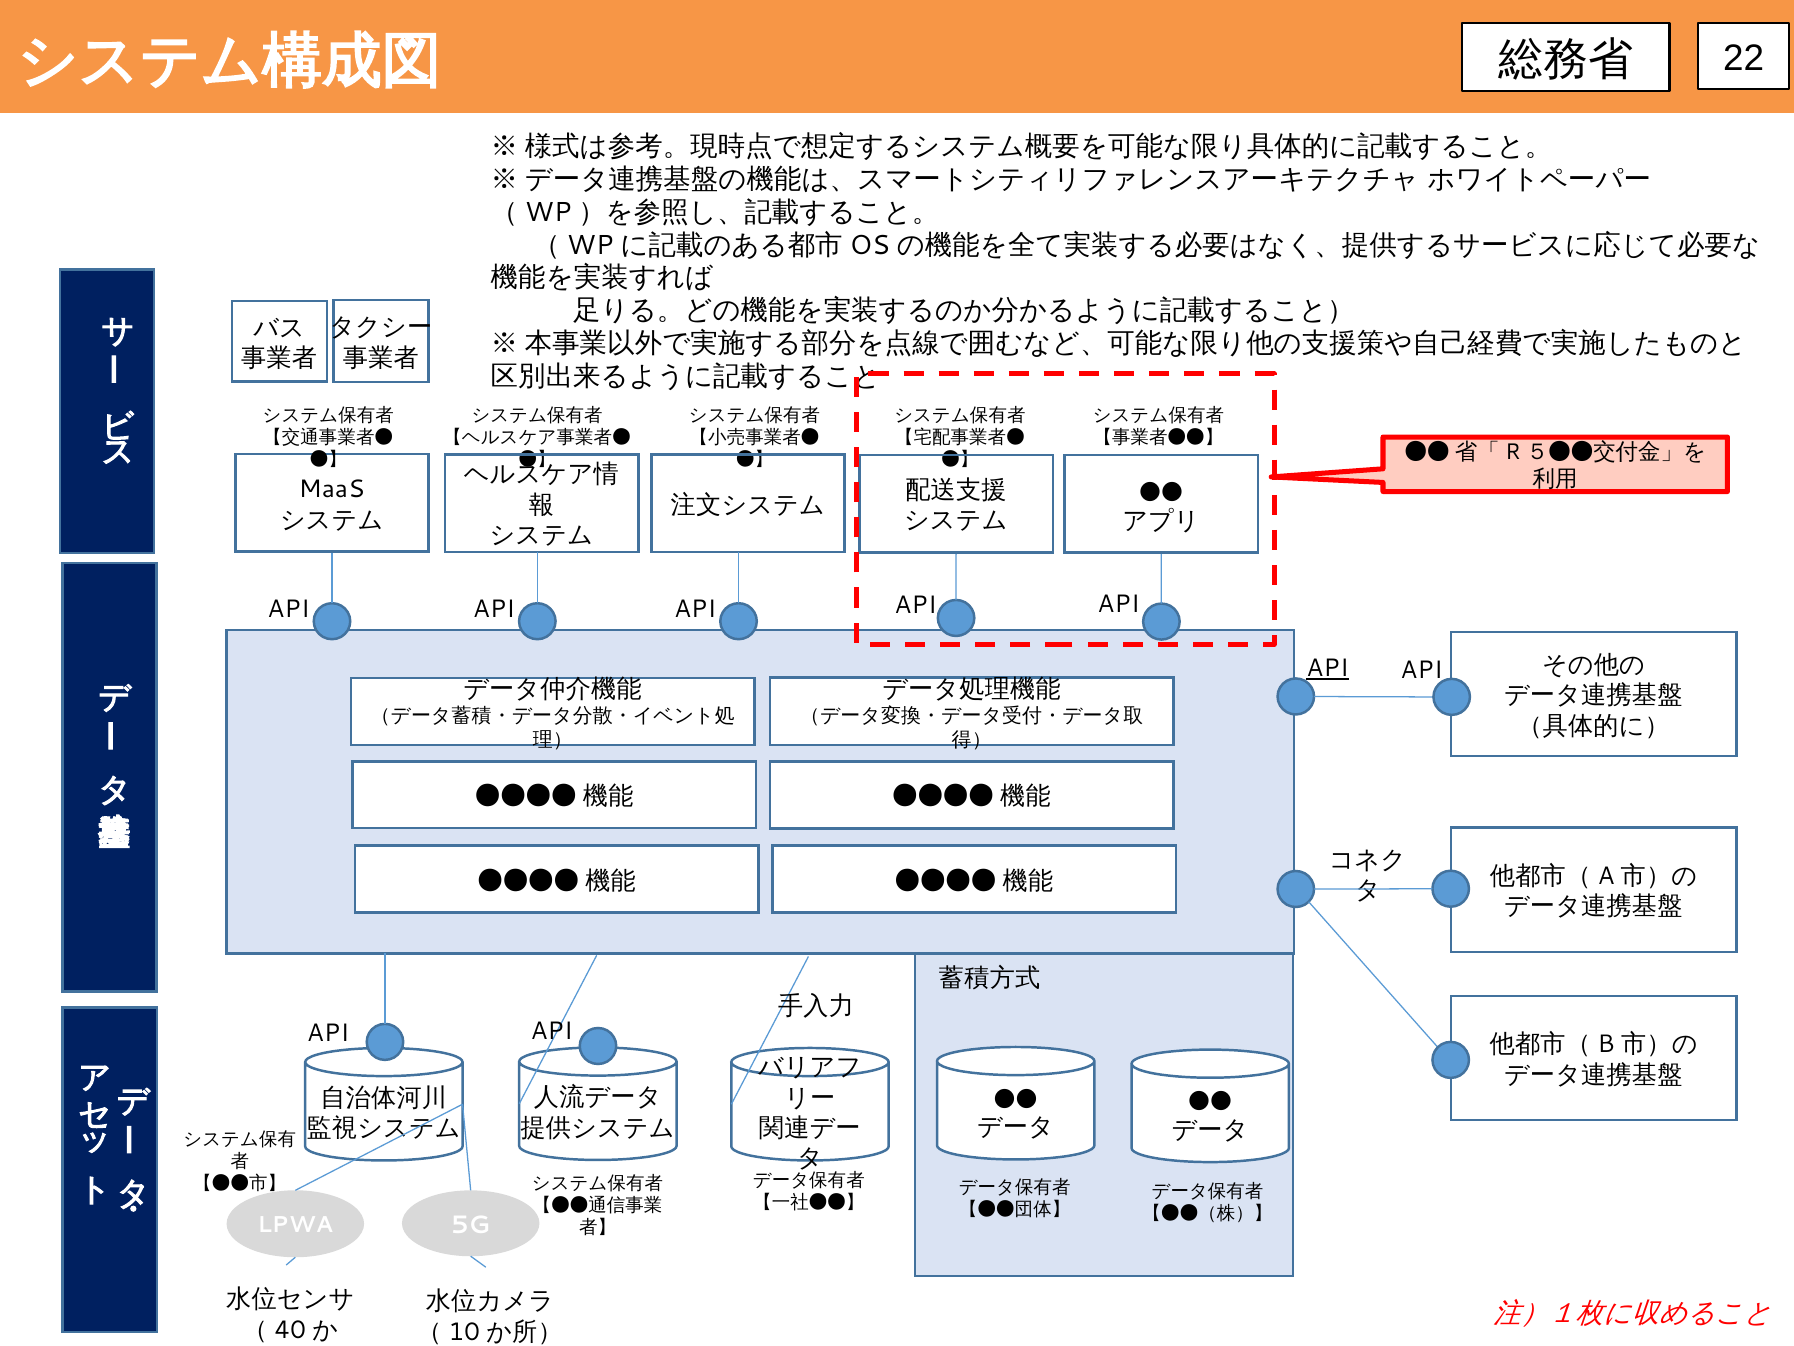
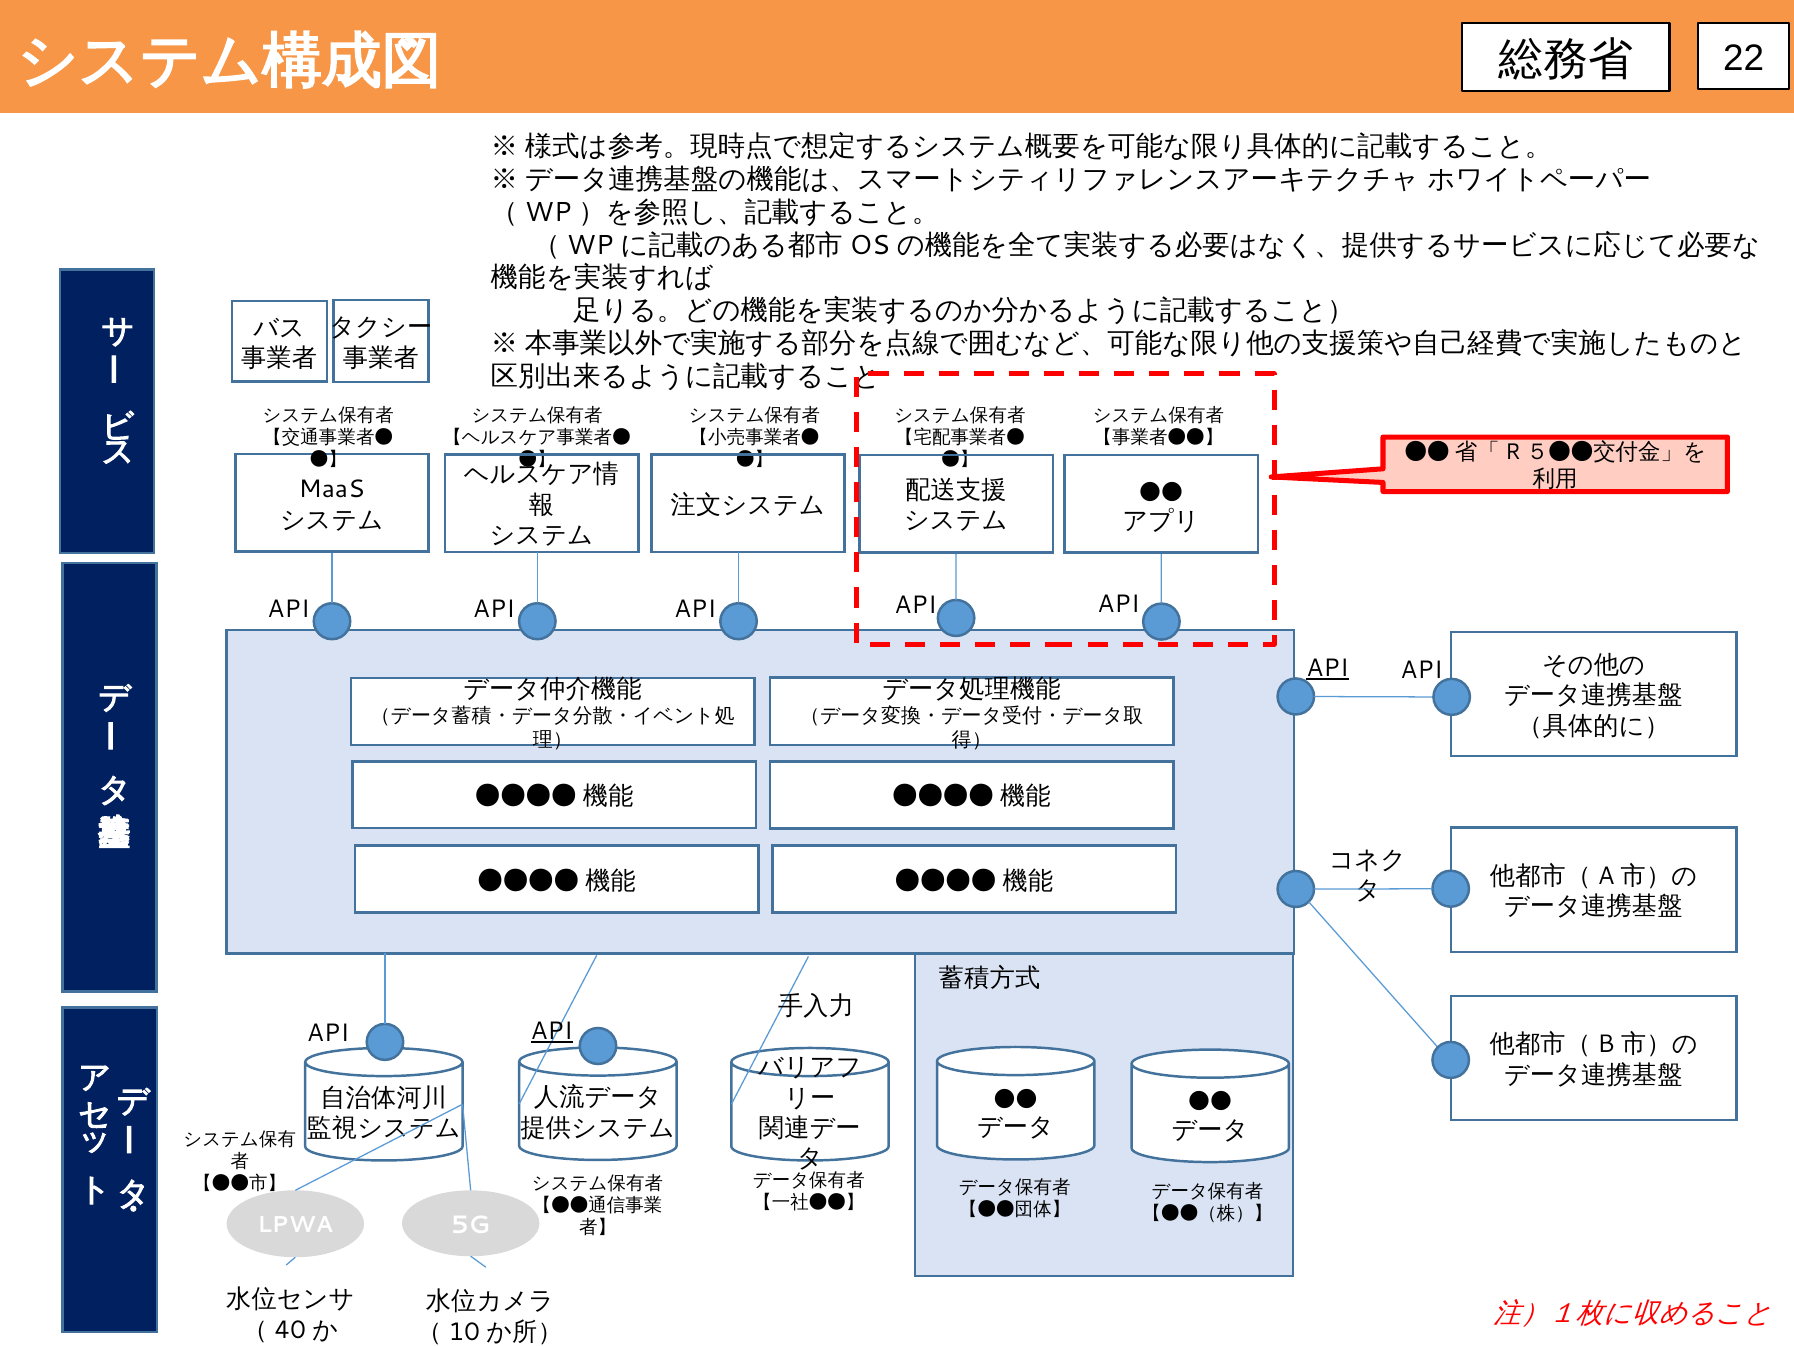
API underline: none -> present (552, 1031)
